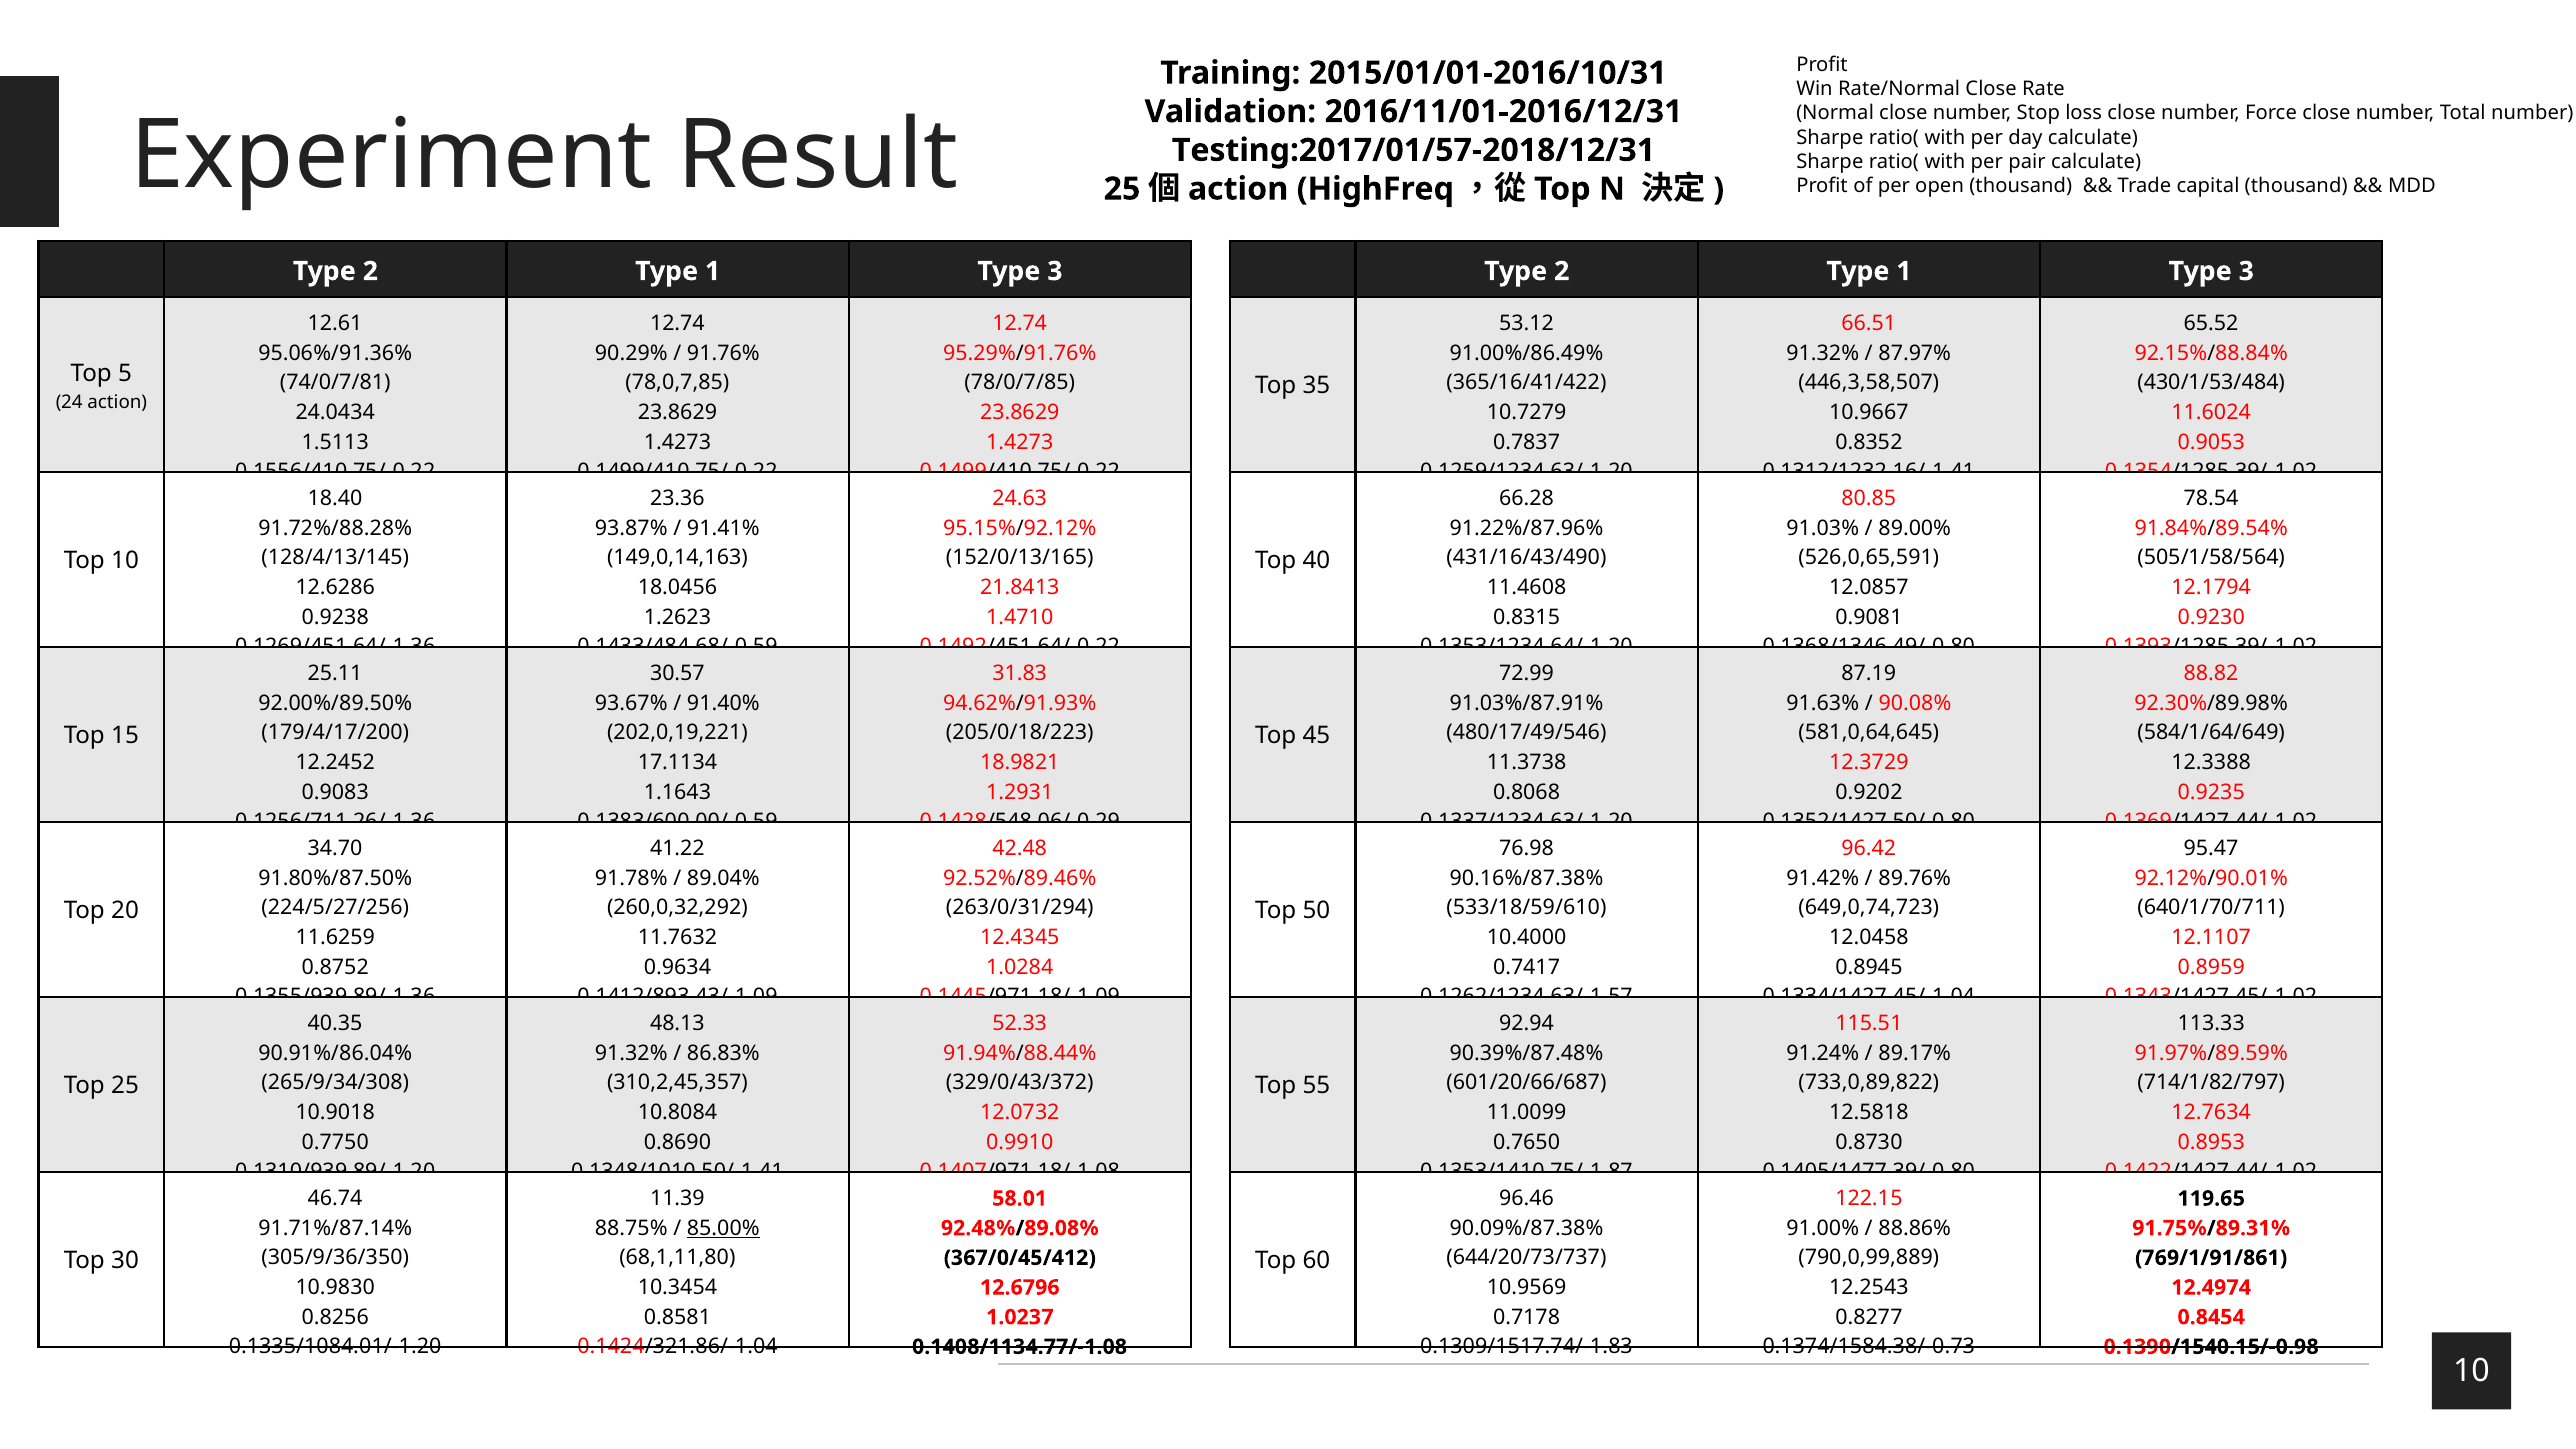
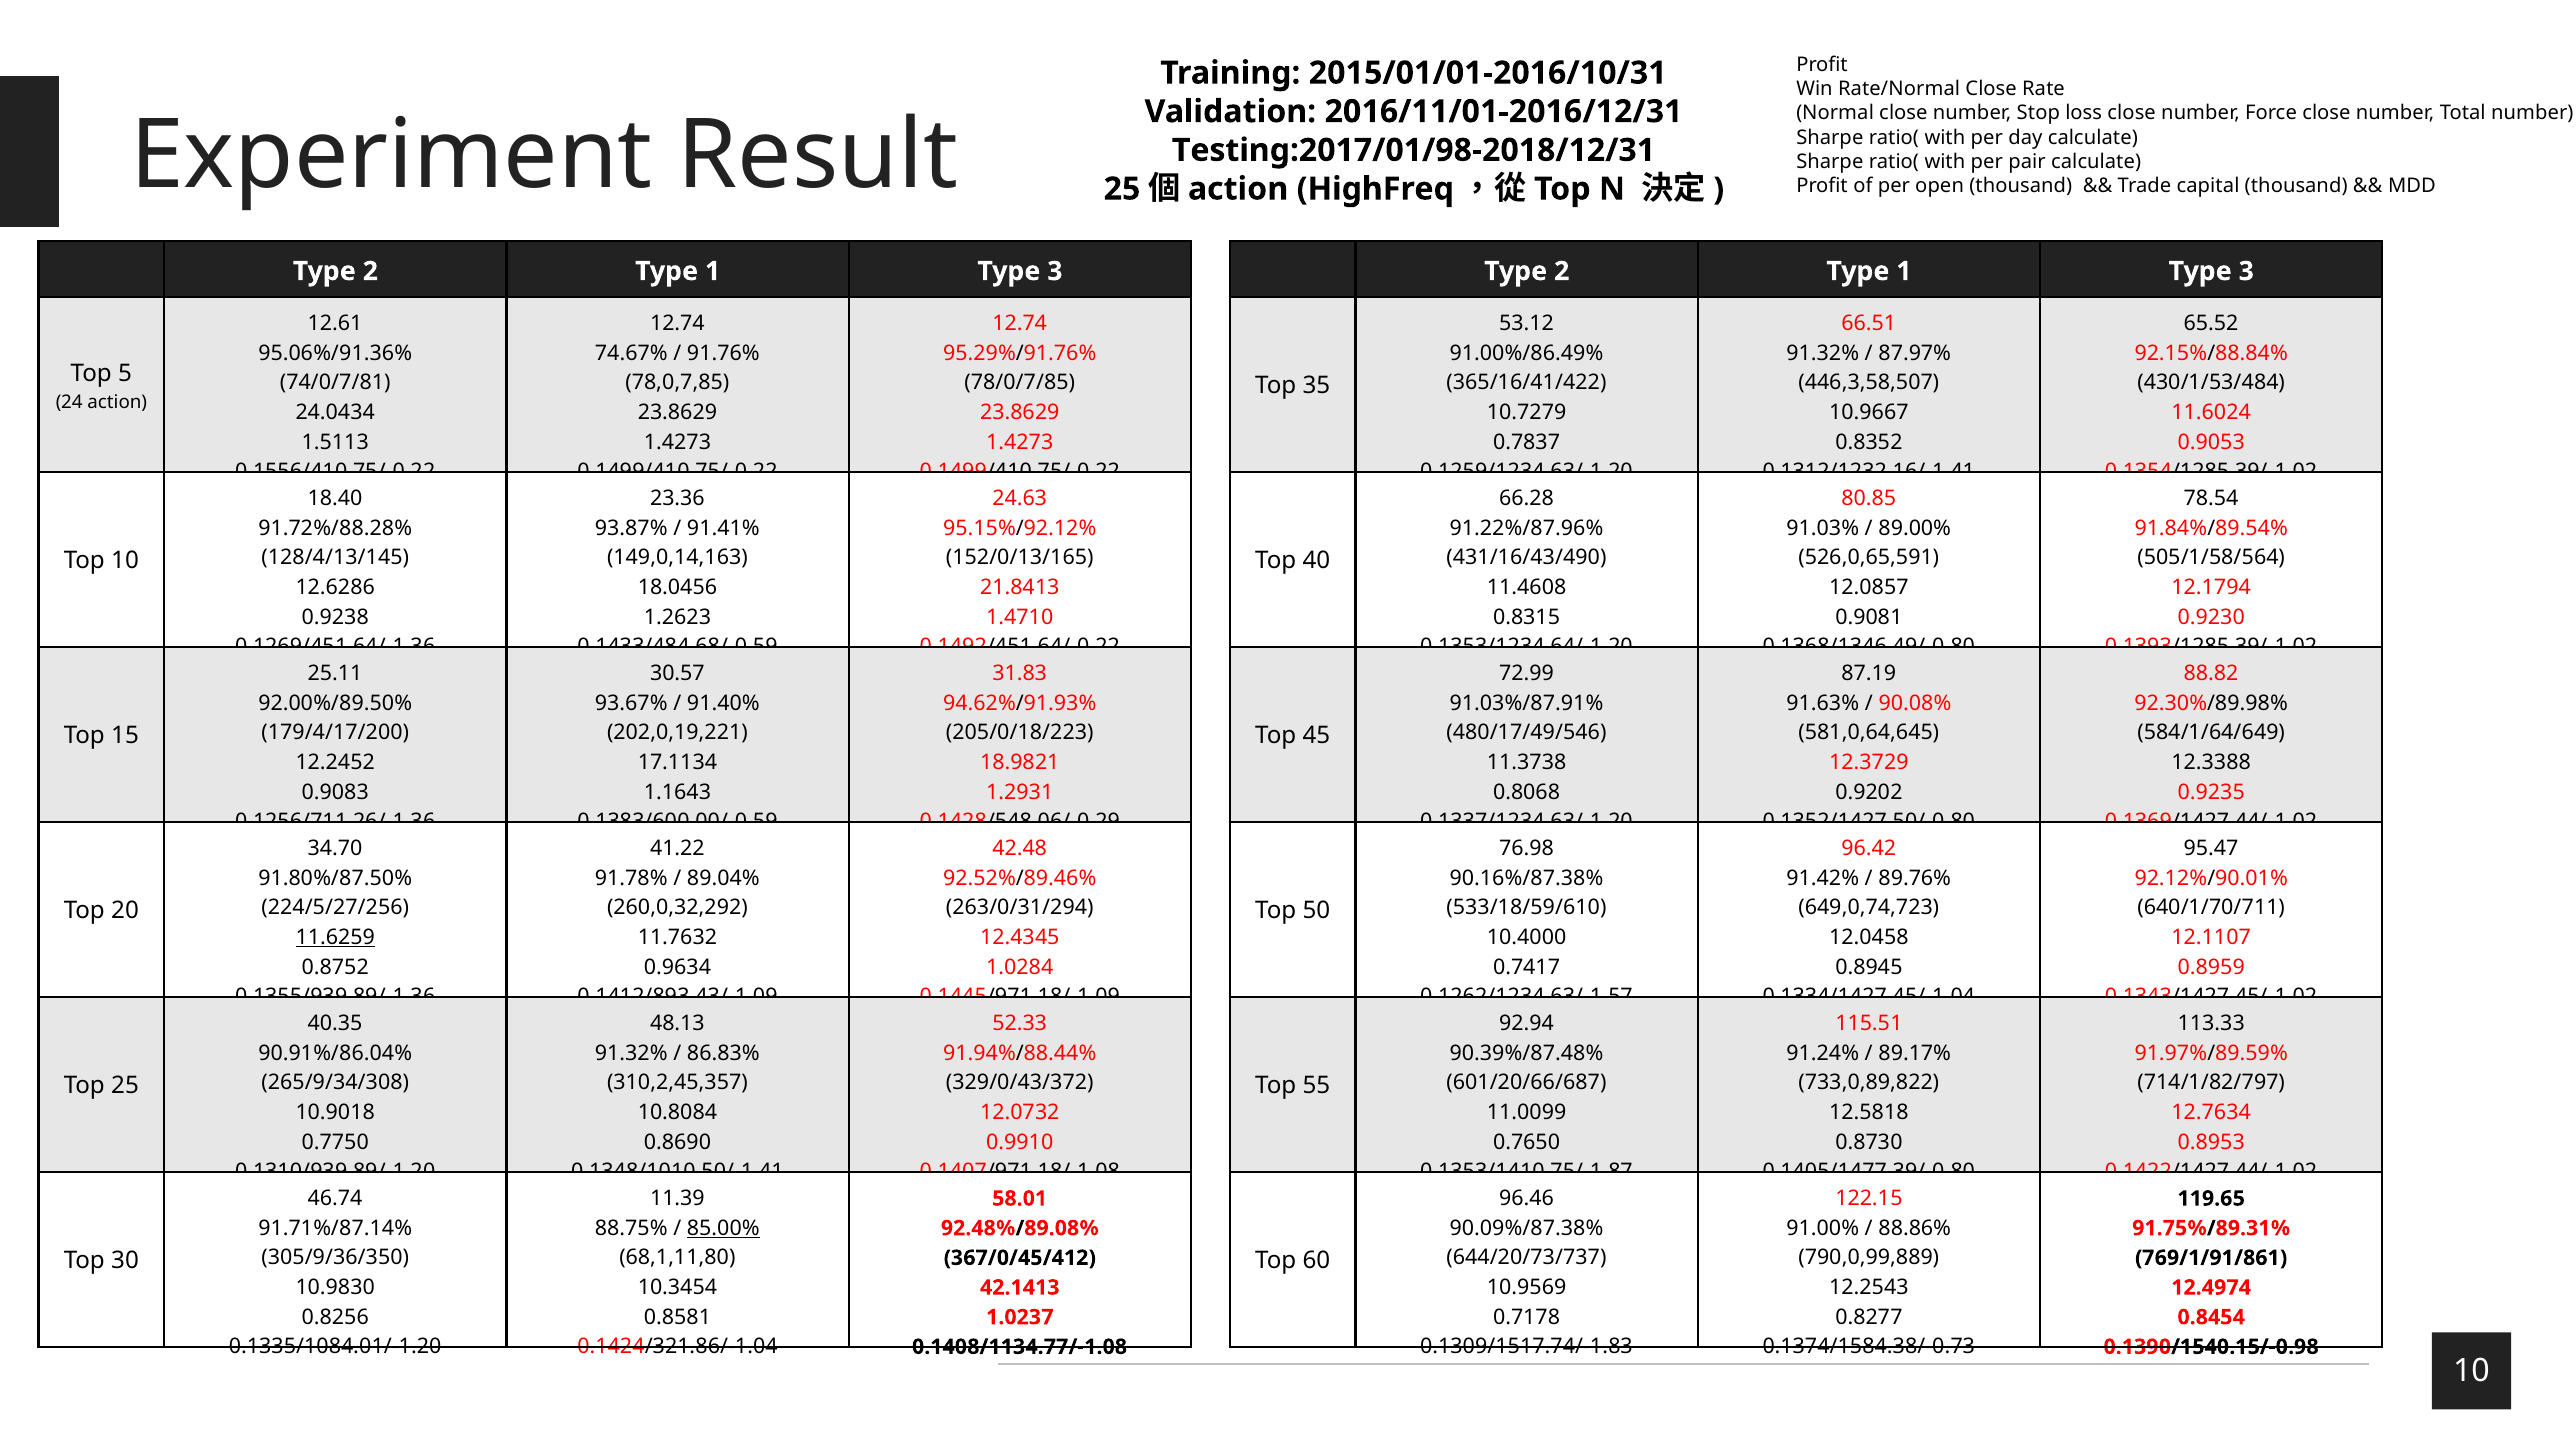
Testing:2017/01/57-2018/12/31: Testing:2017/01/57-2018/12/31 -> Testing:2017/01/98-2018/12/31 (1414, 150)
90.29%: 90.29% -> 74.67% (631, 353)
11.6259 underline: none -> present (335, 937)
12.6796: 12.6796 -> 42.1413 (1020, 1288)
